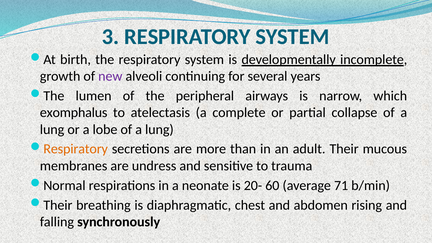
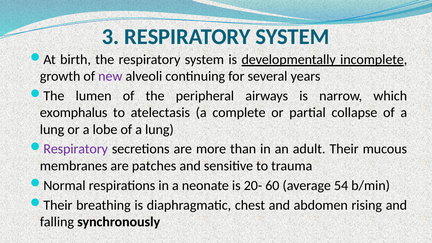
Respiratory colour: orange -> purple (76, 149)
undress: undress -> patches (154, 166)
71: 71 -> 54 (341, 185)
